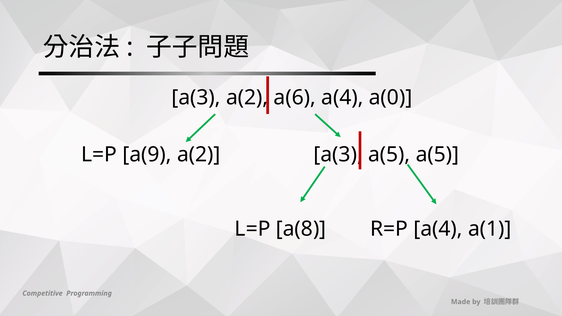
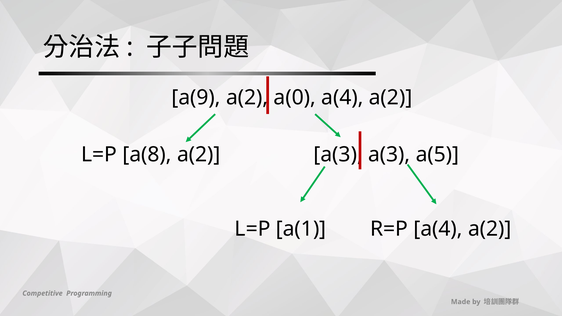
a(3: a(3 -> a(9 (196, 98)
a(6: a(6 -> a(0 (295, 98)
a(0: a(0 -> a(2 (391, 98)
a(9: a(9 -> a(8 (147, 155)
a(5: a(5 -> a(3 (389, 155)
a(8: a(8 -> a(1 (301, 229)
R=P a(4 a(1: a(1 -> a(2 (490, 229)
